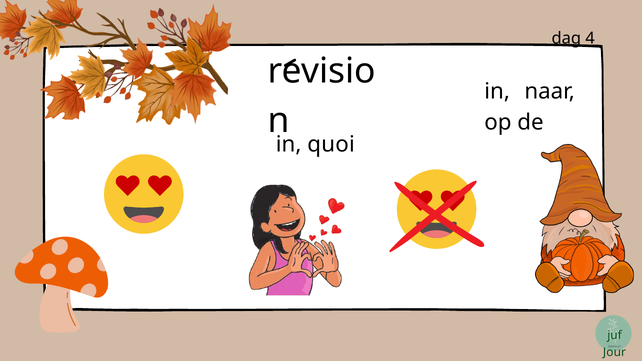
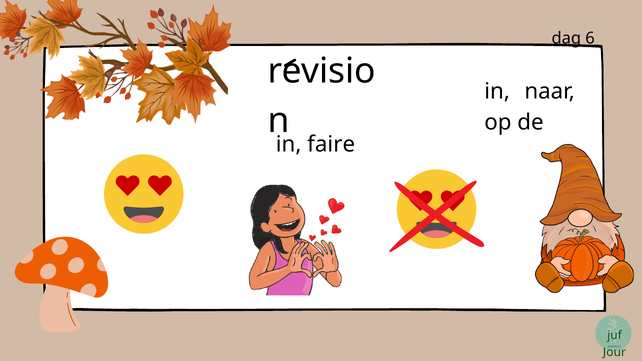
4: 4 -> 6 (590, 38)
quoi: quoi -> faire (331, 144)
